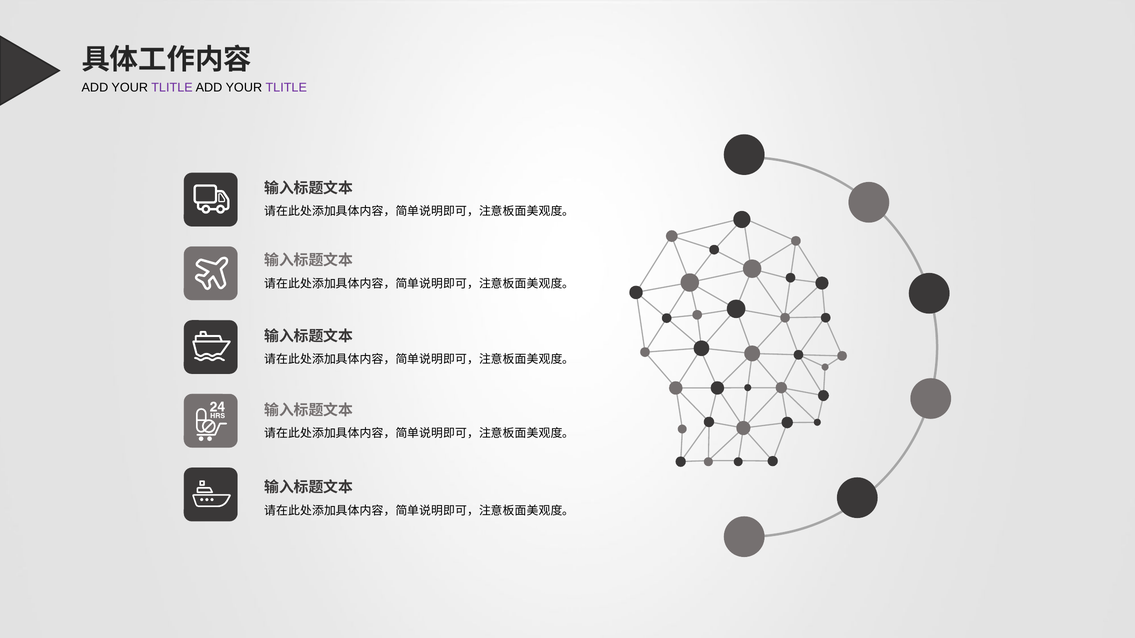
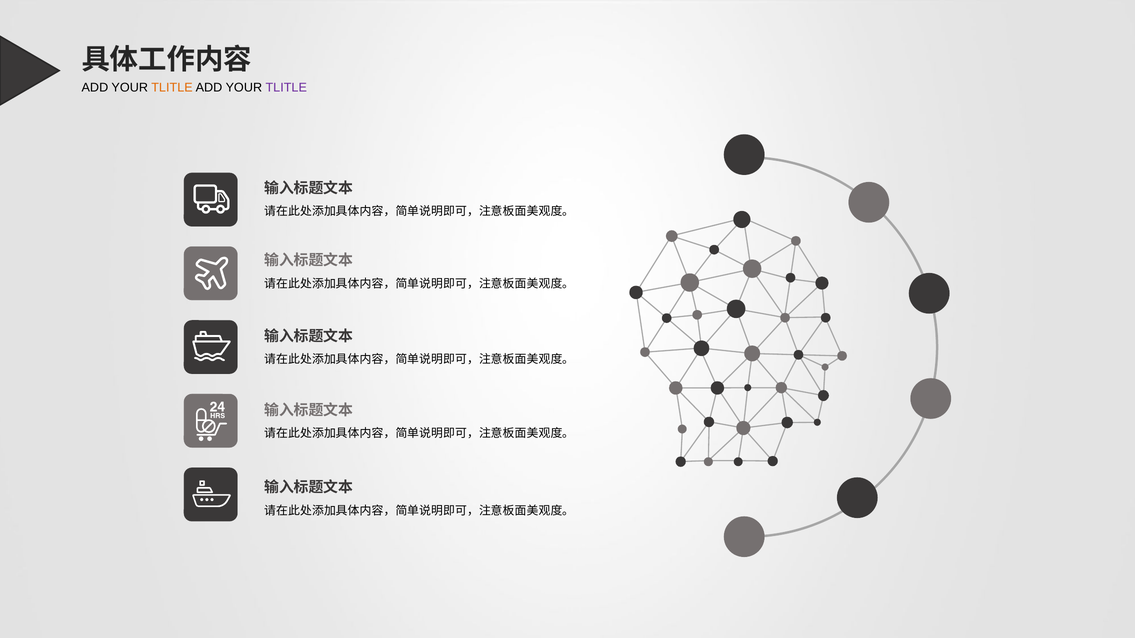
TLITLE colour: purple -> orange (172, 88)
